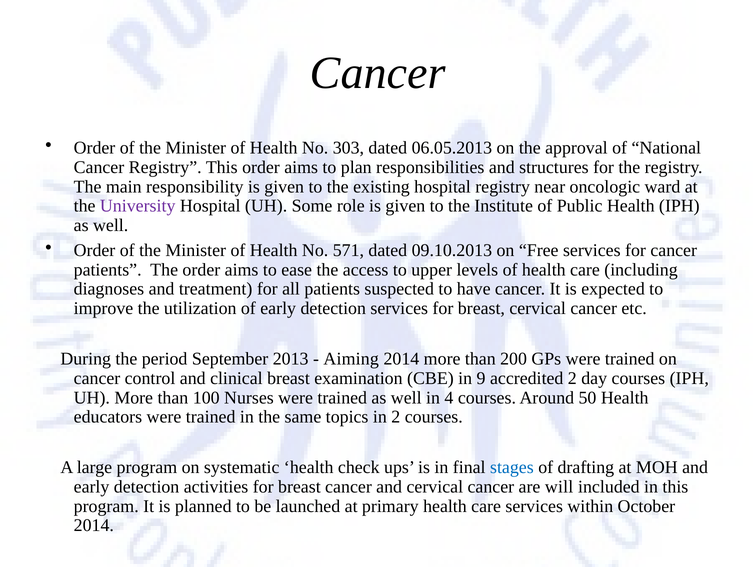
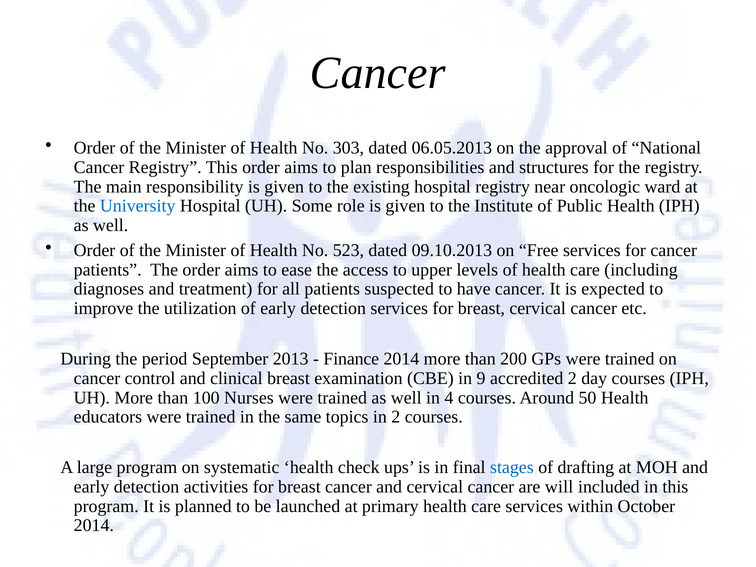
University colour: purple -> blue (138, 206)
571: 571 -> 523 (348, 251)
Aiming: Aiming -> Finance (351, 359)
